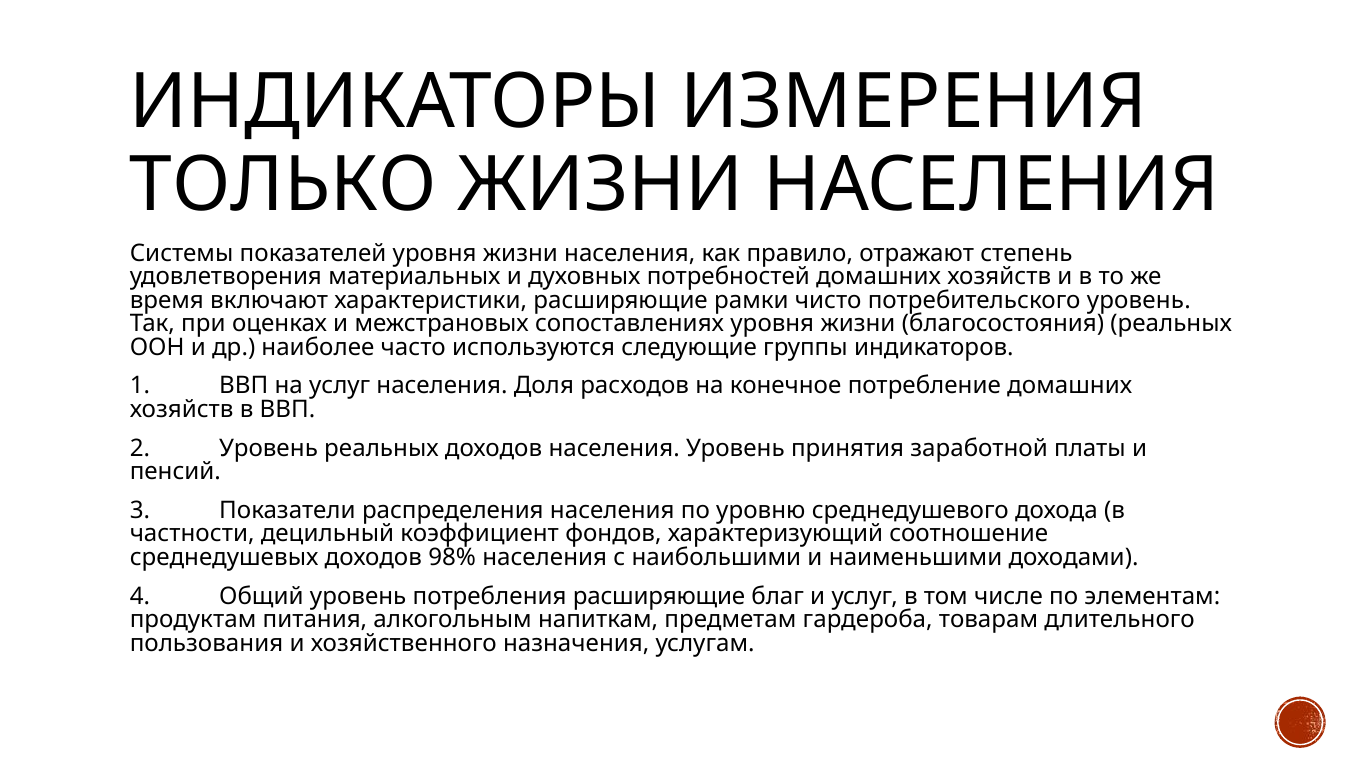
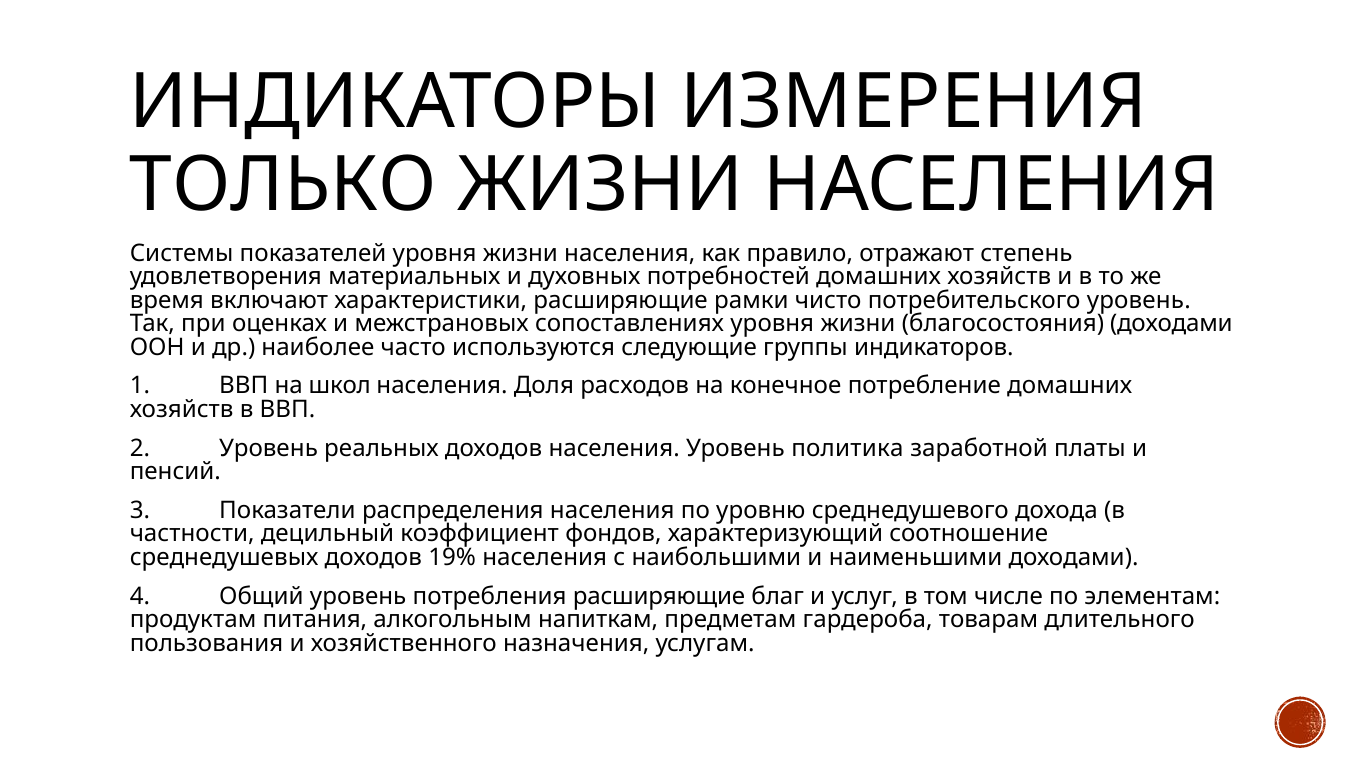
благосостояния реальных: реальных -> доходами (1171, 323)
на услуг: услуг -> школ (340, 386)
принятия: принятия -> политика (847, 448)
98%: 98% -> 19% (452, 557)
